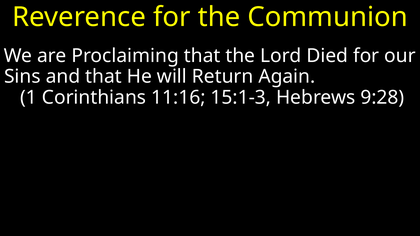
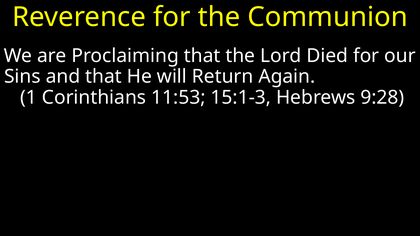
11:16: 11:16 -> 11:53 (178, 97)
